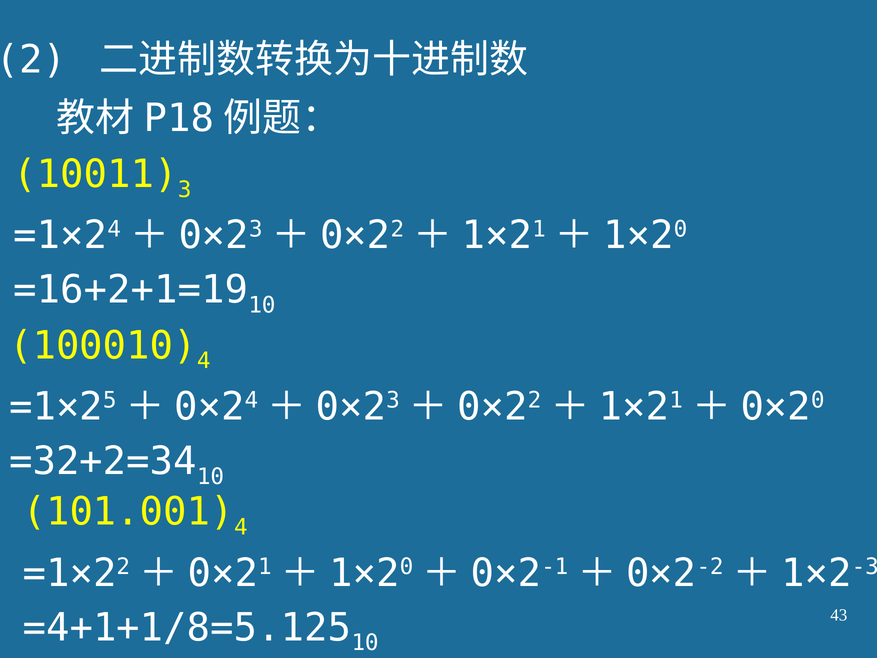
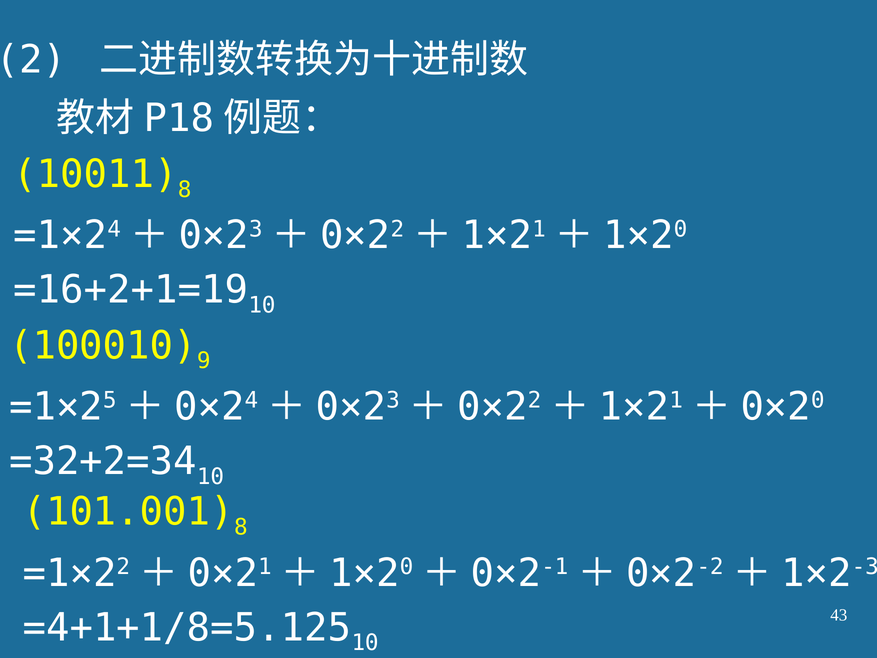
3: 3 -> 8 (185, 189)
4: 4 -> 9 (204, 361)
4: 4 -> 8 (241, 527)
